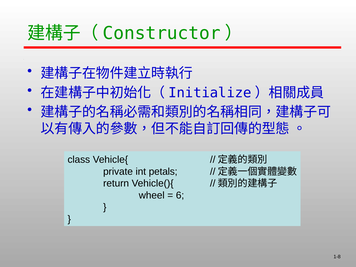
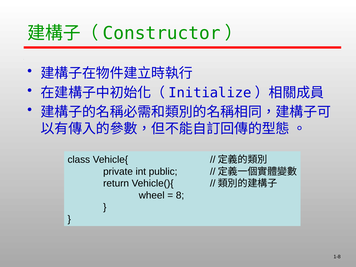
petals: petals -> public (163, 172)
6: 6 -> 8 (180, 195)
